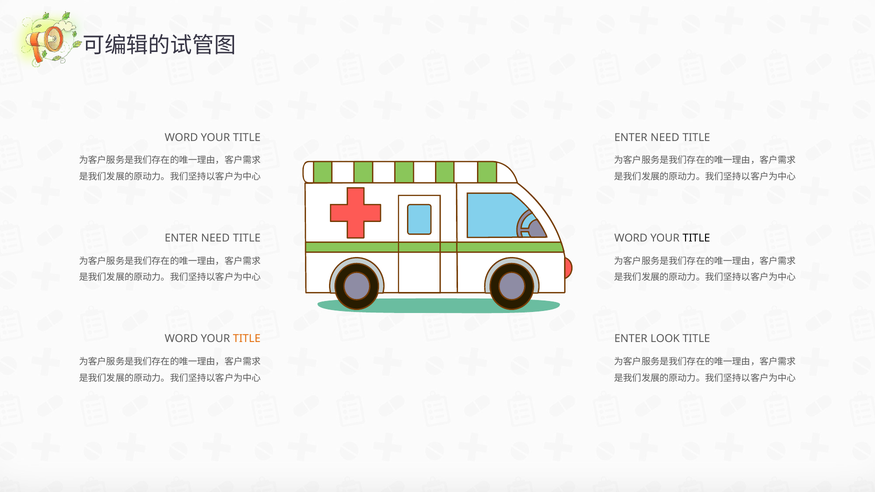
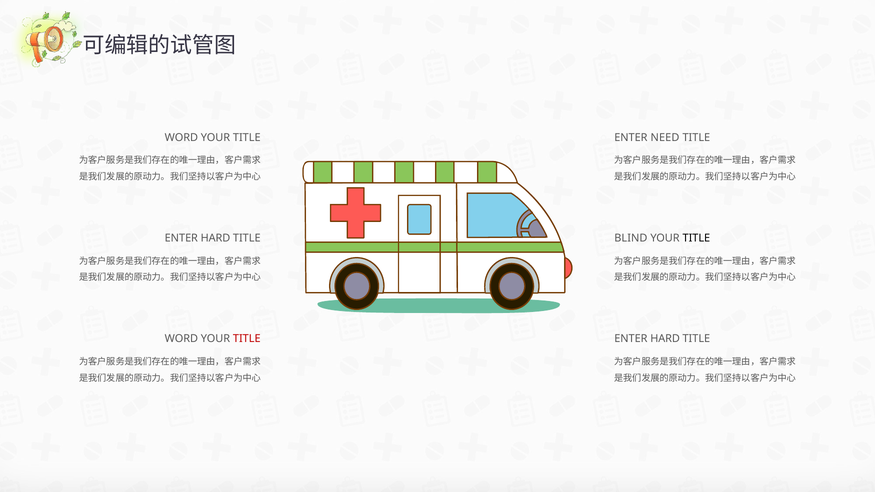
NEED: NEED -> HARD (216, 238)
WORD: WORD -> BLIND (631, 238)
TITLE colour: orange -> red (247, 339)
LOOK: LOOK -> HARD (665, 339)
